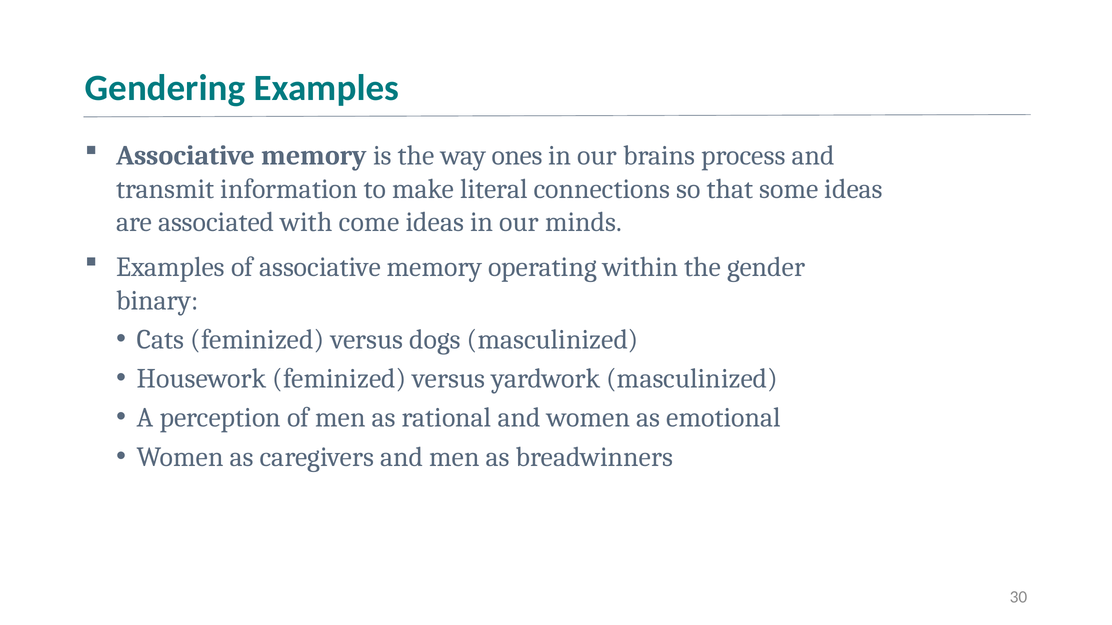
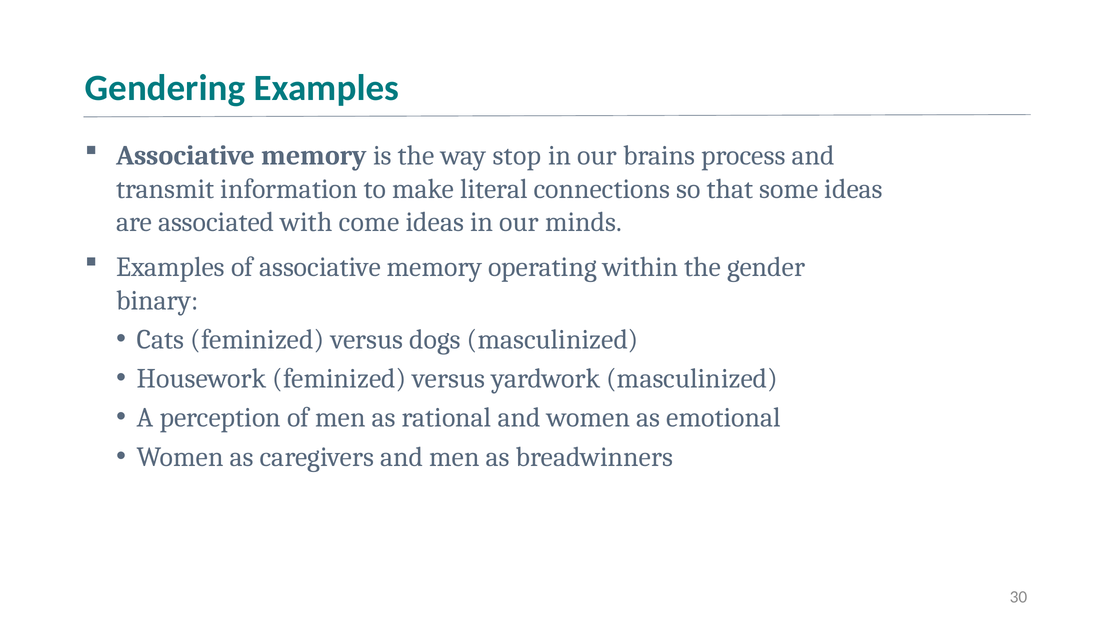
ones: ones -> stop (517, 156)
